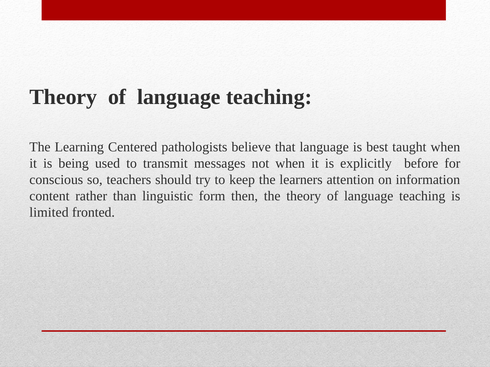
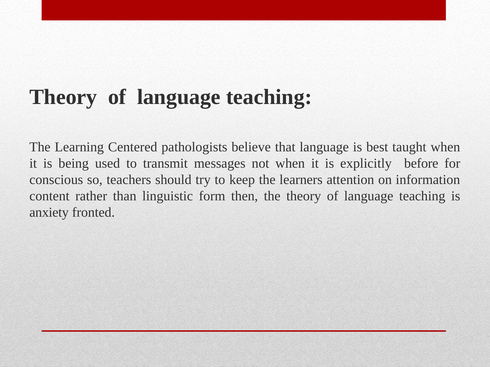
limited: limited -> anxiety (49, 213)
